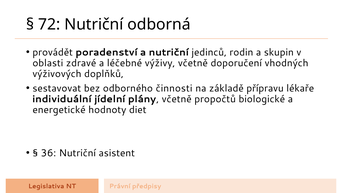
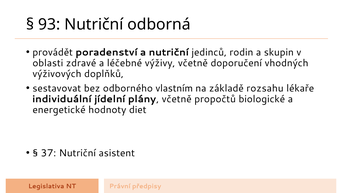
72: 72 -> 93 (49, 24)
činnosti: činnosti -> vlastním (174, 88)
přípravu: přípravu -> rozsahu (265, 88)
36: 36 -> 37 (48, 153)
